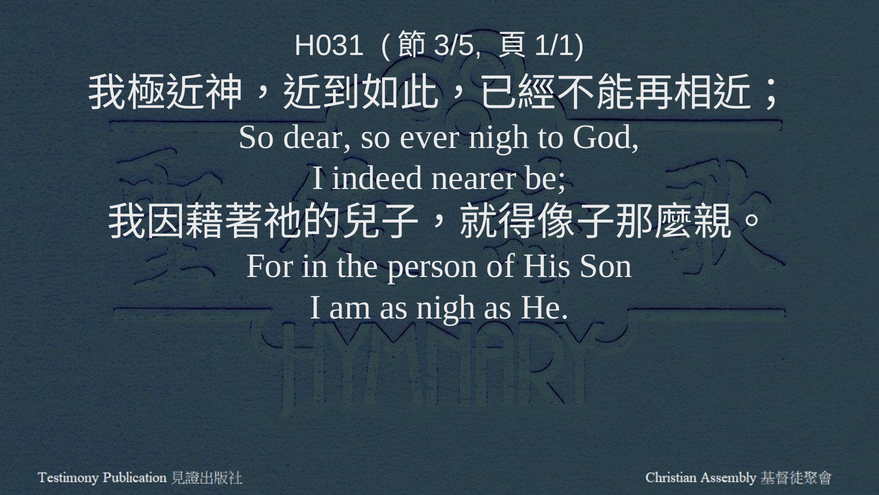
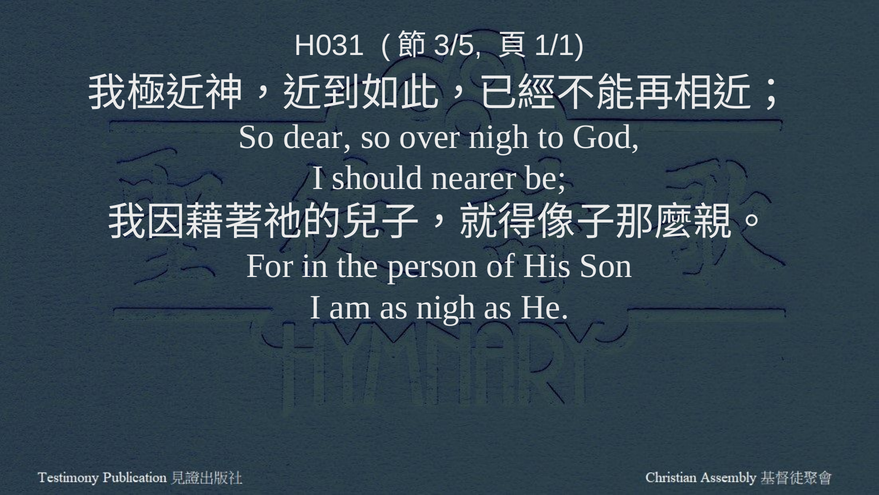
ever: ever -> over (430, 137)
indeed: indeed -> should (377, 178)
